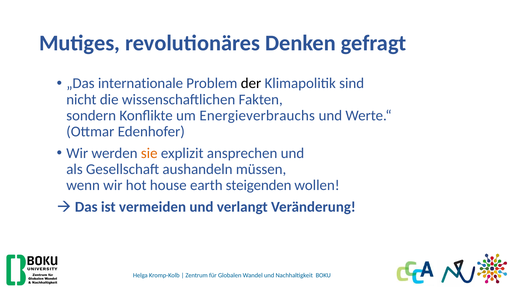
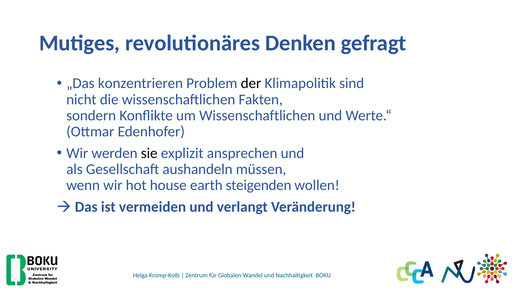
internationale: internationale -> konzentrieren (140, 83)
um Energieverbrauchs: Energieverbrauchs -> Wissenschaftlichen (257, 116)
sie colour: orange -> black (149, 153)
